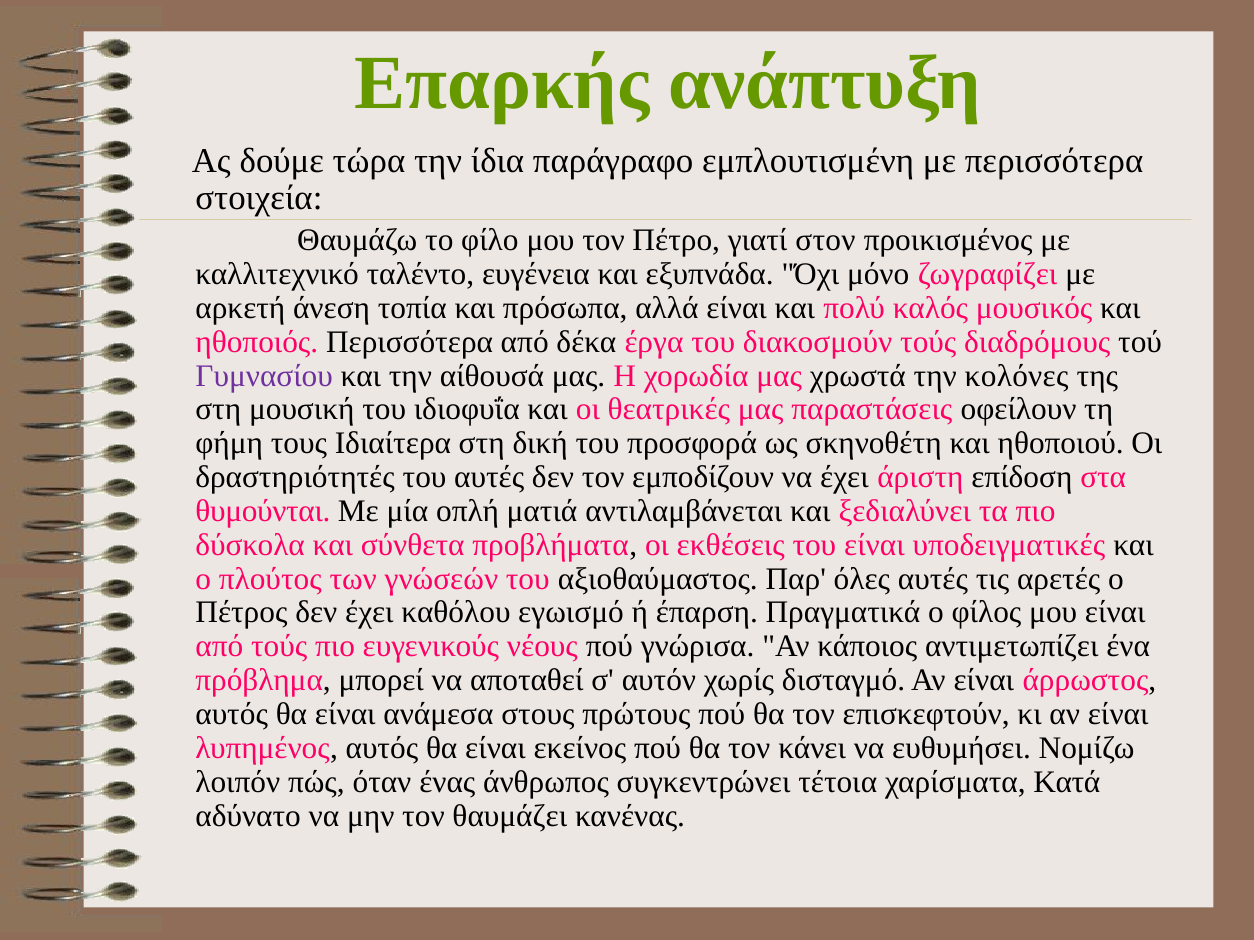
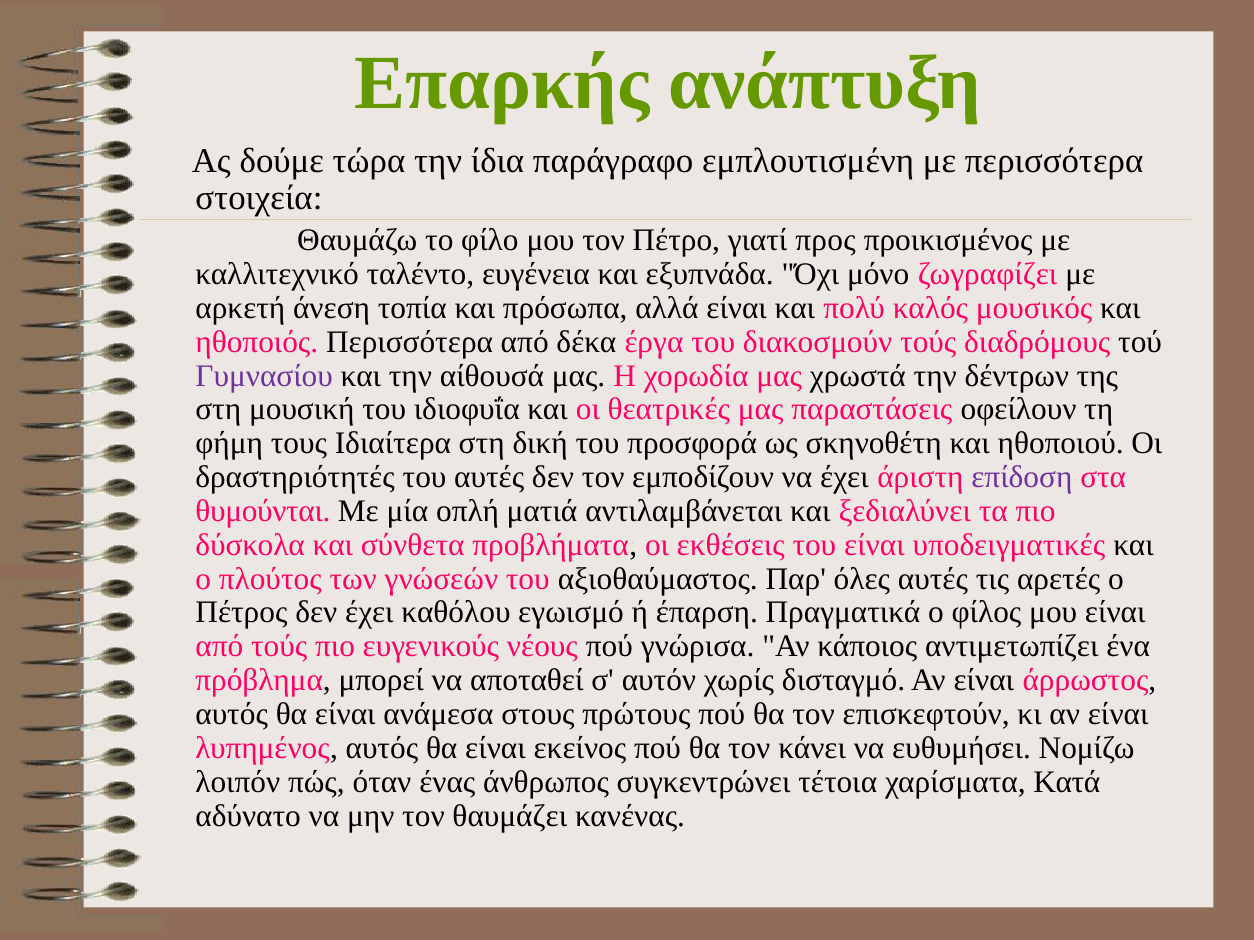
στον: στον -> προς (825, 240)
κολόνες: κολόνες -> δέντρων (1017, 376)
επίδοση colour: black -> purple (1022, 477)
